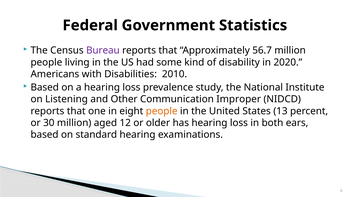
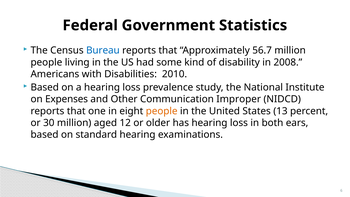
Bureau colour: purple -> blue (103, 50)
2020: 2020 -> 2008 (288, 62)
Listening: Listening -> Expenses (67, 99)
